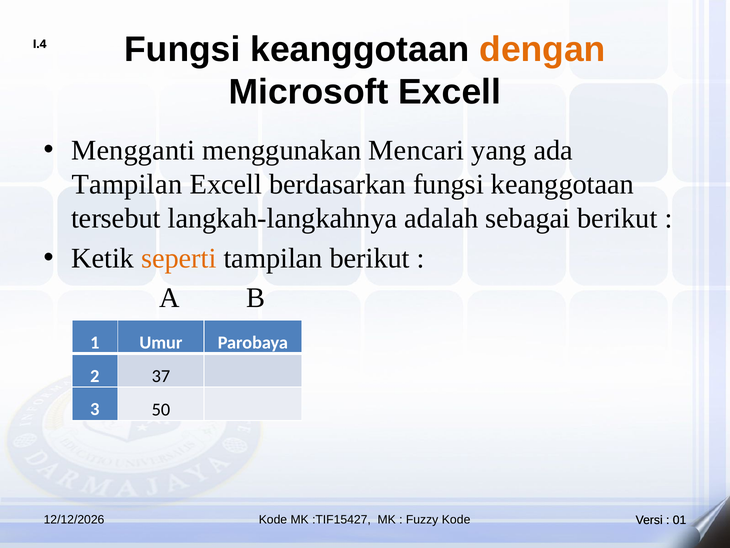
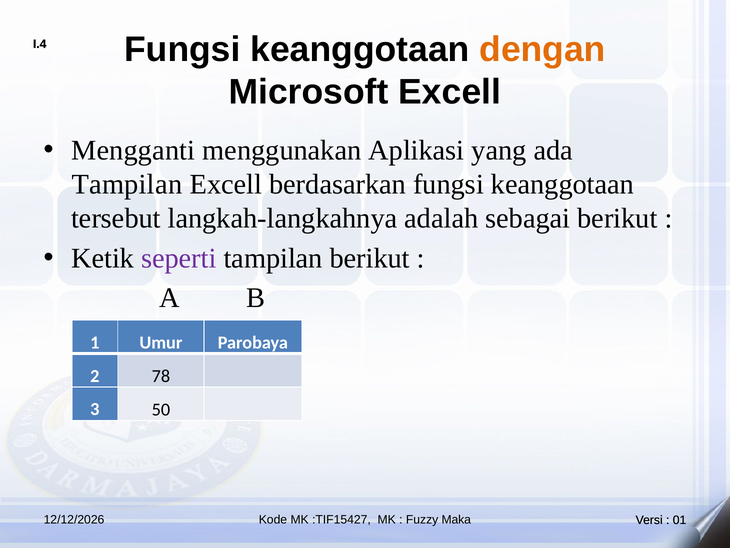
Mencari: Mencari -> Aplikasi (416, 150)
seperti colour: orange -> purple (179, 258)
37: 37 -> 78 (161, 376)
Fuzzy Kode: Kode -> Maka (456, 519)
